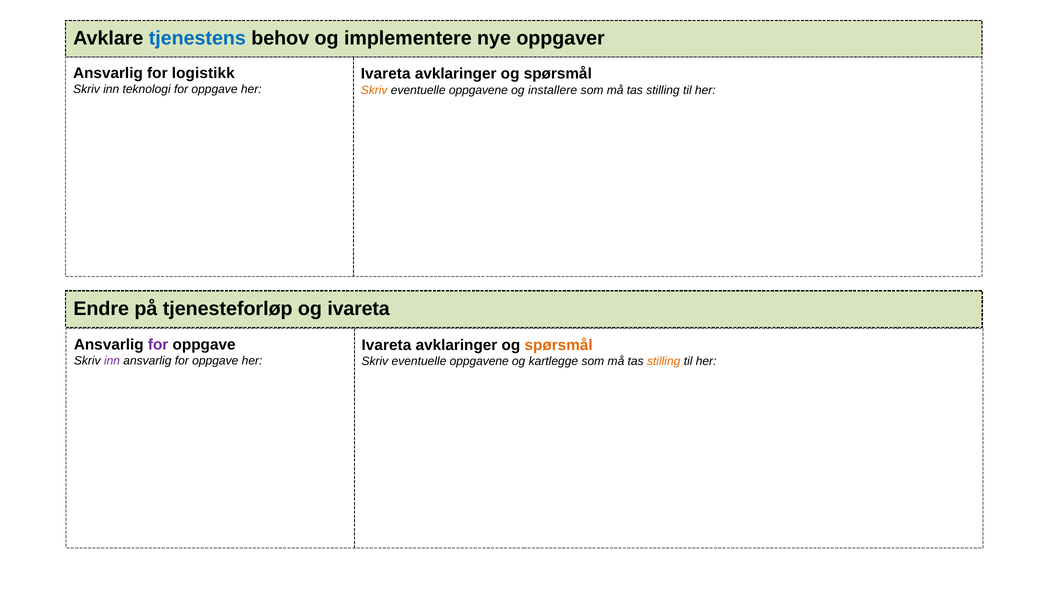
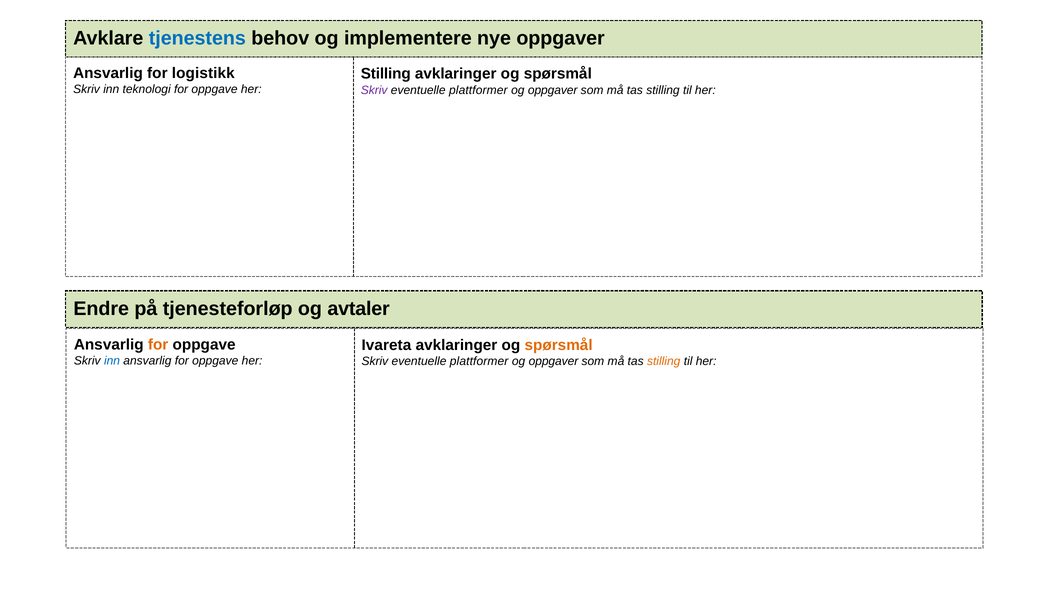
Ivareta: Ivareta -> Stilling (386, 74)
Skriv colour: orange -> purple (374, 90)
oppgavene: oppgavene -> plattformer (478, 90)
installere: installere -> oppgaver (553, 90)
og ivareta: ivareta -> avtaler (359, 308)
for colour: purple -> orange (158, 344)
inn colour: purple -> blue (112, 360)
oppgavene: oppgavene -> plattformer (479, 361)
kartlegge: kartlegge -> oppgaver (553, 361)
